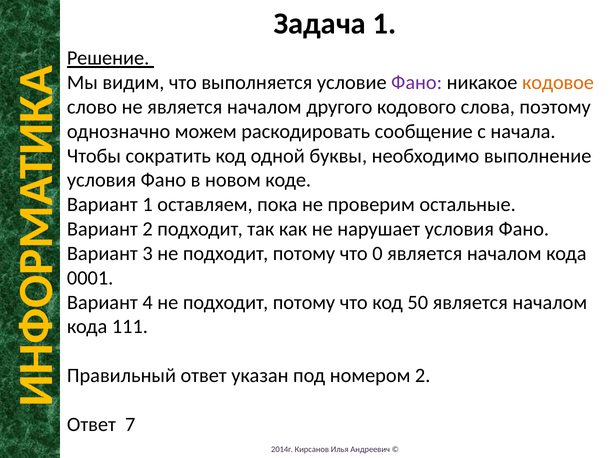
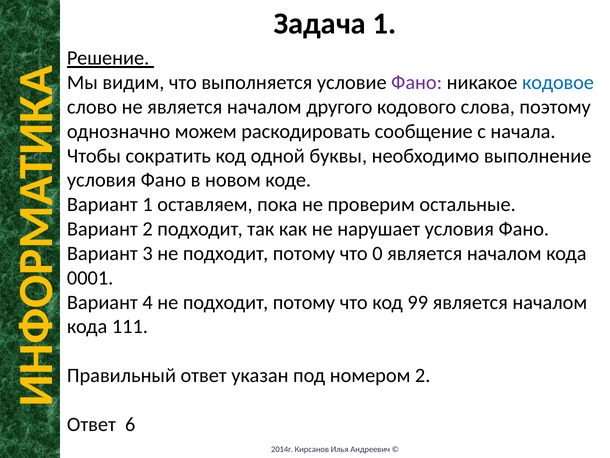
кодовое colour: orange -> blue (558, 82)
50: 50 -> 99 (418, 302)
7: 7 -> 6 (130, 424)
